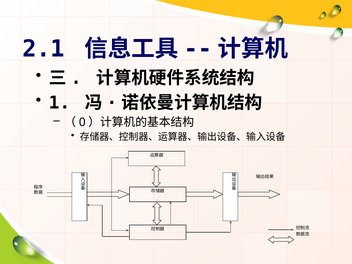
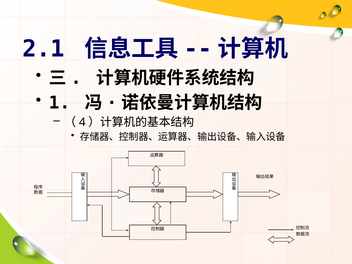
0: 0 -> 4 (82, 122)
